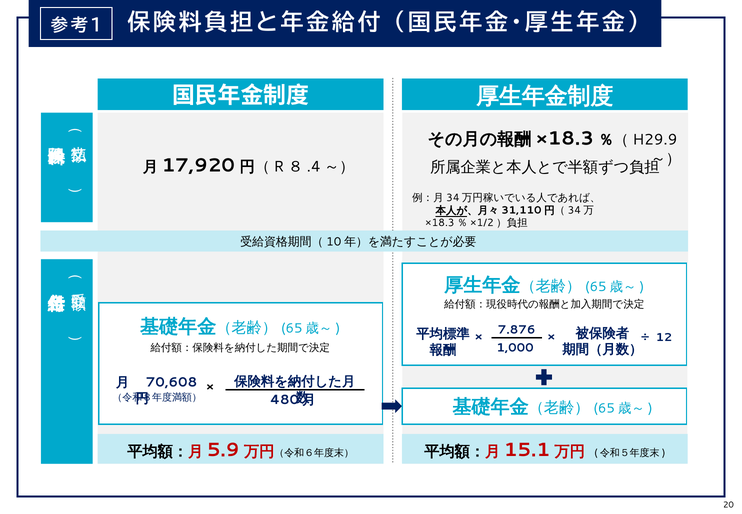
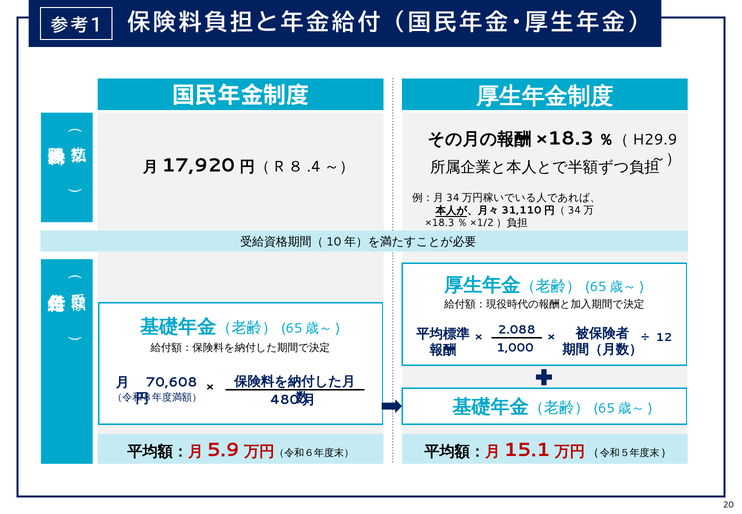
7.876: 7.876 -> 2.088 (517, 330)
